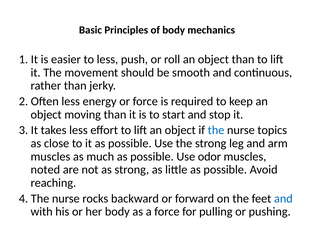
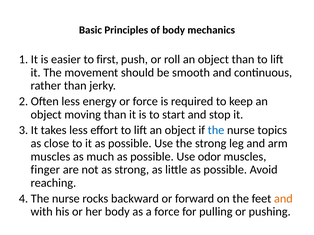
to less: less -> first (107, 59)
noted: noted -> finger (45, 170)
and colour: blue -> orange (283, 199)
